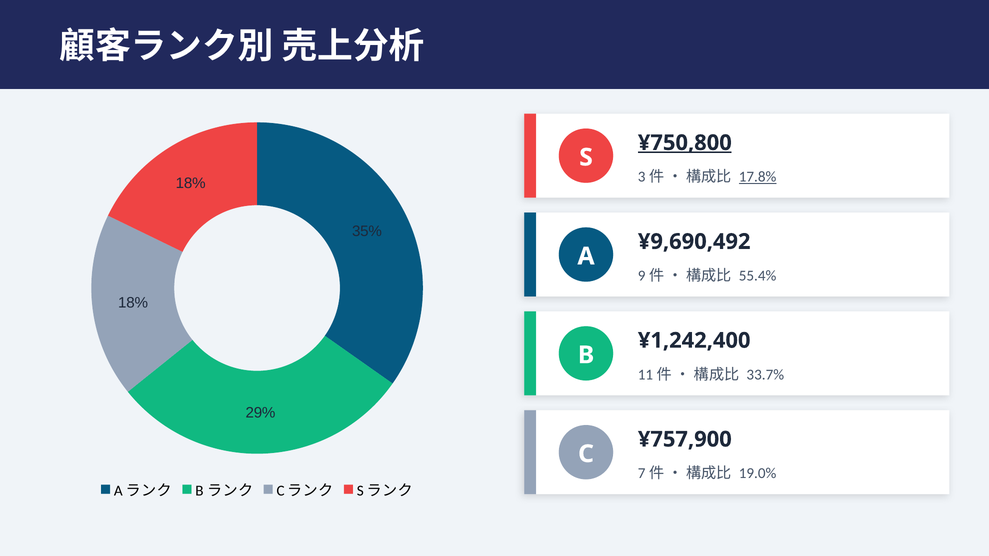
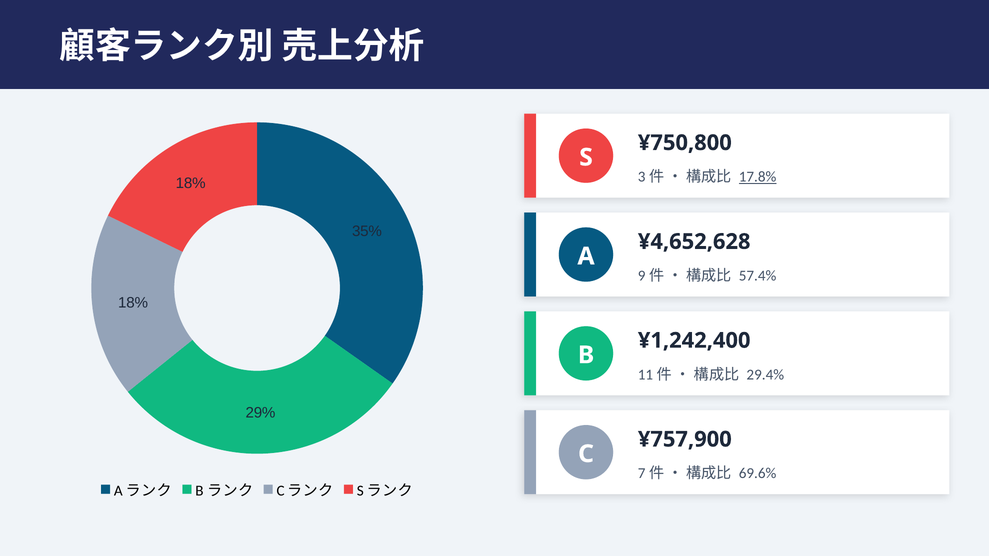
¥750,800 underline: present -> none (685, 143)
¥9,690,492: ¥9,690,492 -> ¥4,652,628 (694, 242)
55.4%: 55.4% -> 57.4% (758, 276)
33.7%: 33.7% -> 29.4% (765, 375)
19.0%: 19.0% -> 69.6% (758, 474)
